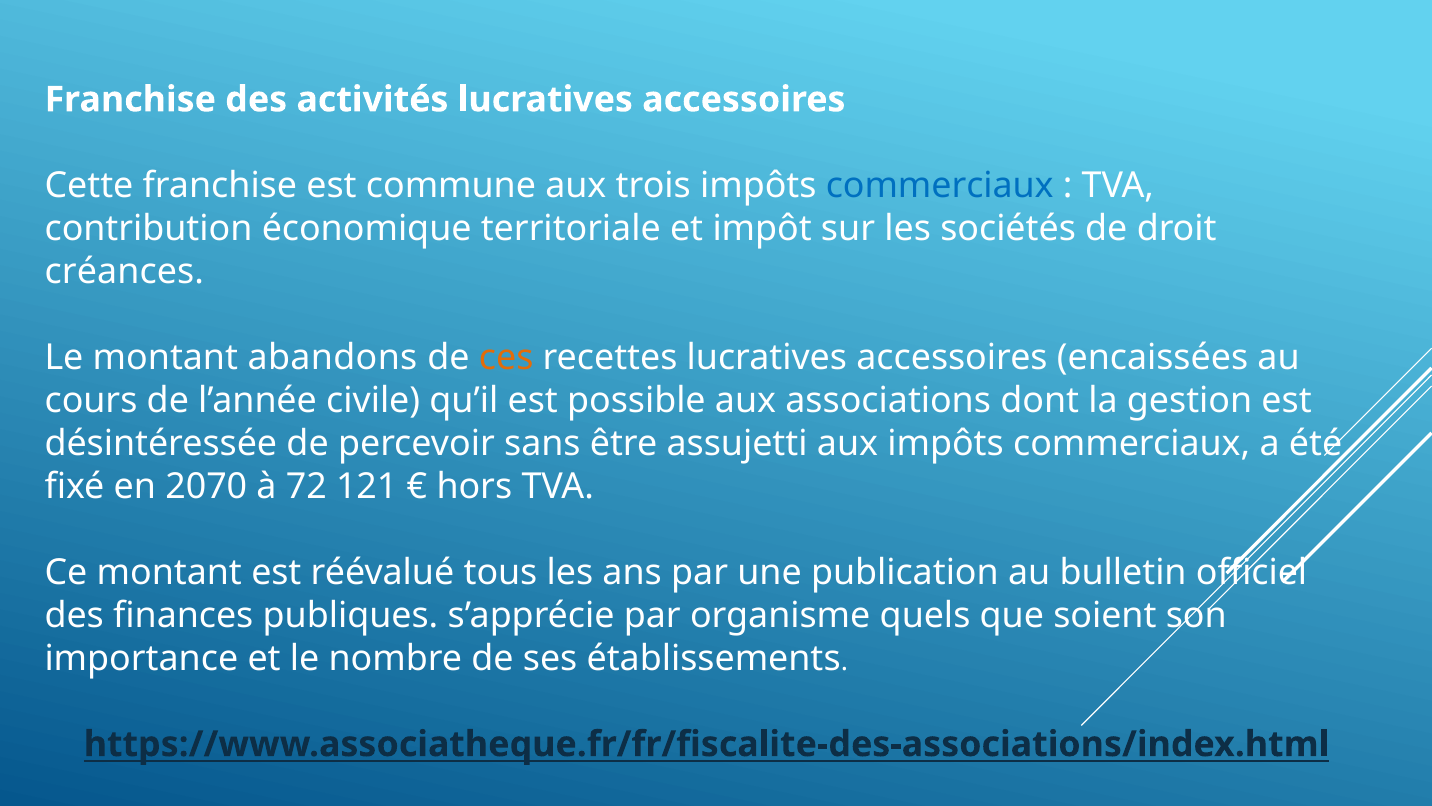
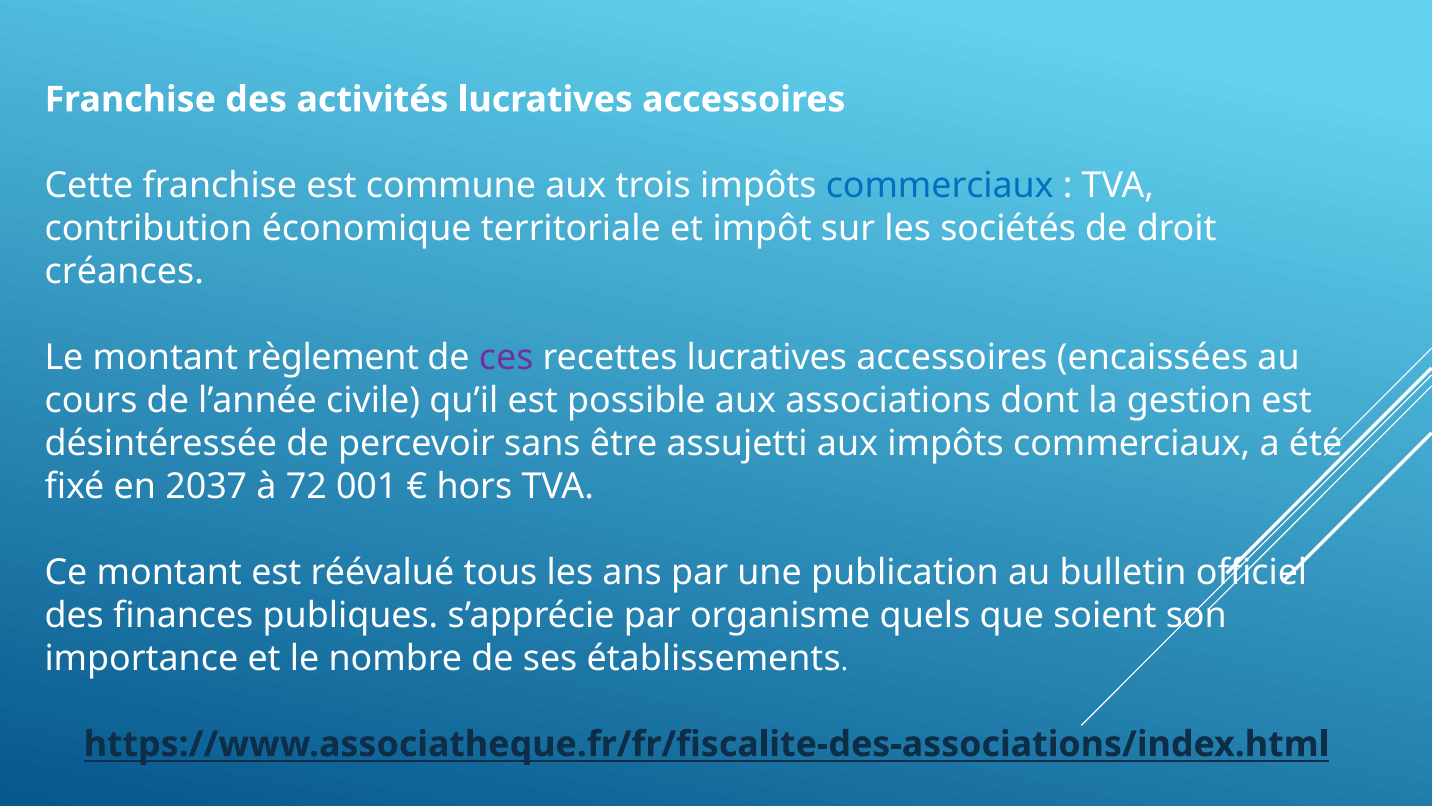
abandons: abandons -> règlement (333, 357)
ces colour: orange -> purple (506, 357)
2070: 2070 -> 2037 (206, 486)
121: 121 -> 001 (367, 486)
